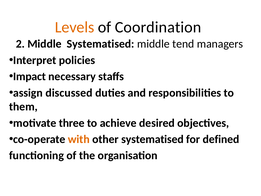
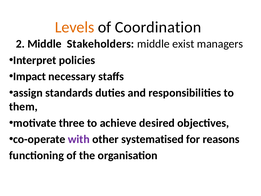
Middle Systematised: Systematised -> Stakeholders (101, 44)
tend: tend -> exist (183, 44)
discussed: discussed -> standards (69, 93)
with colour: orange -> purple (79, 139)
defined: defined -> reasons (221, 139)
